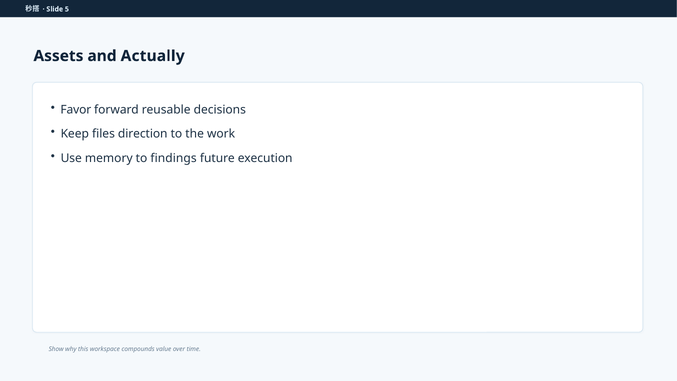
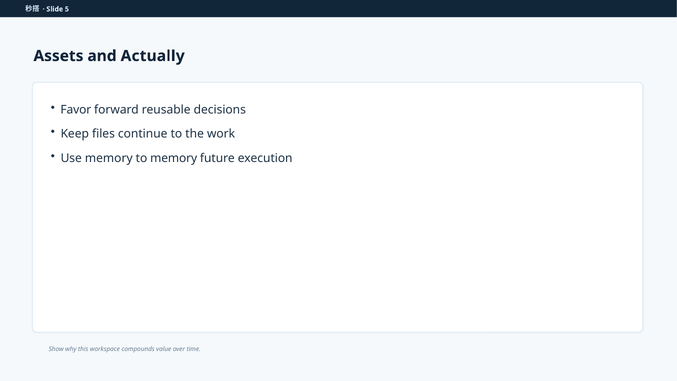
direction: direction -> continue (143, 134)
to findings: findings -> memory (174, 158)
